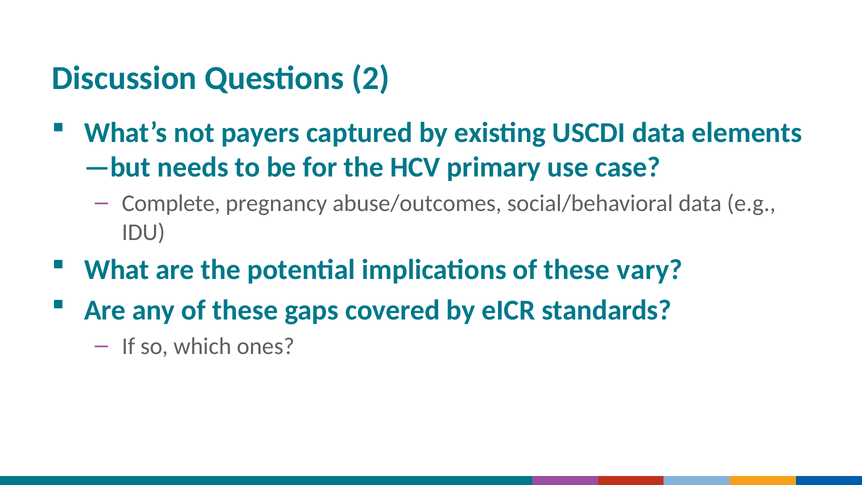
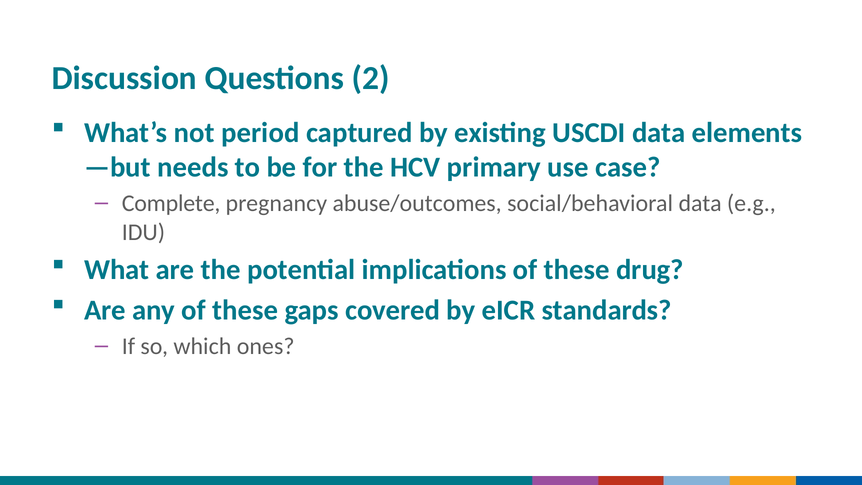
payers: payers -> period (260, 133)
vary: vary -> drug (650, 270)
